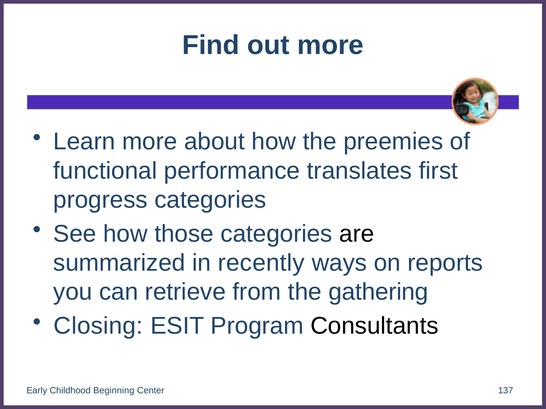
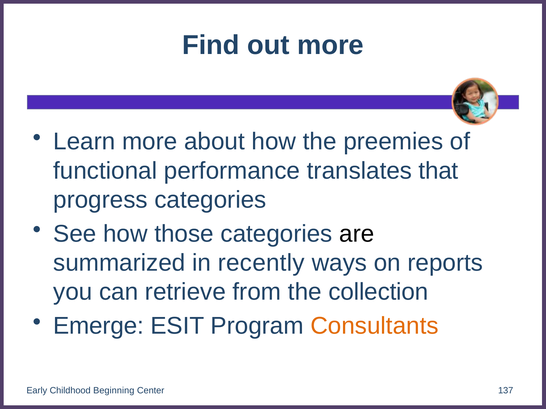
first: first -> that (438, 171)
gathering: gathering -> collection (378, 292)
Closing: Closing -> Emerge (99, 326)
Consultants colour: black -> orange (374, 326)
